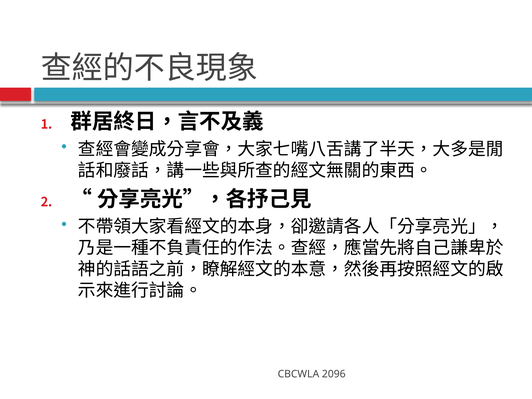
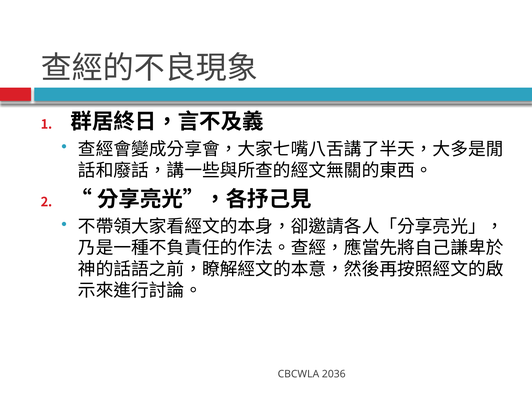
2096: 2096 -> 2036 (334, 374)
